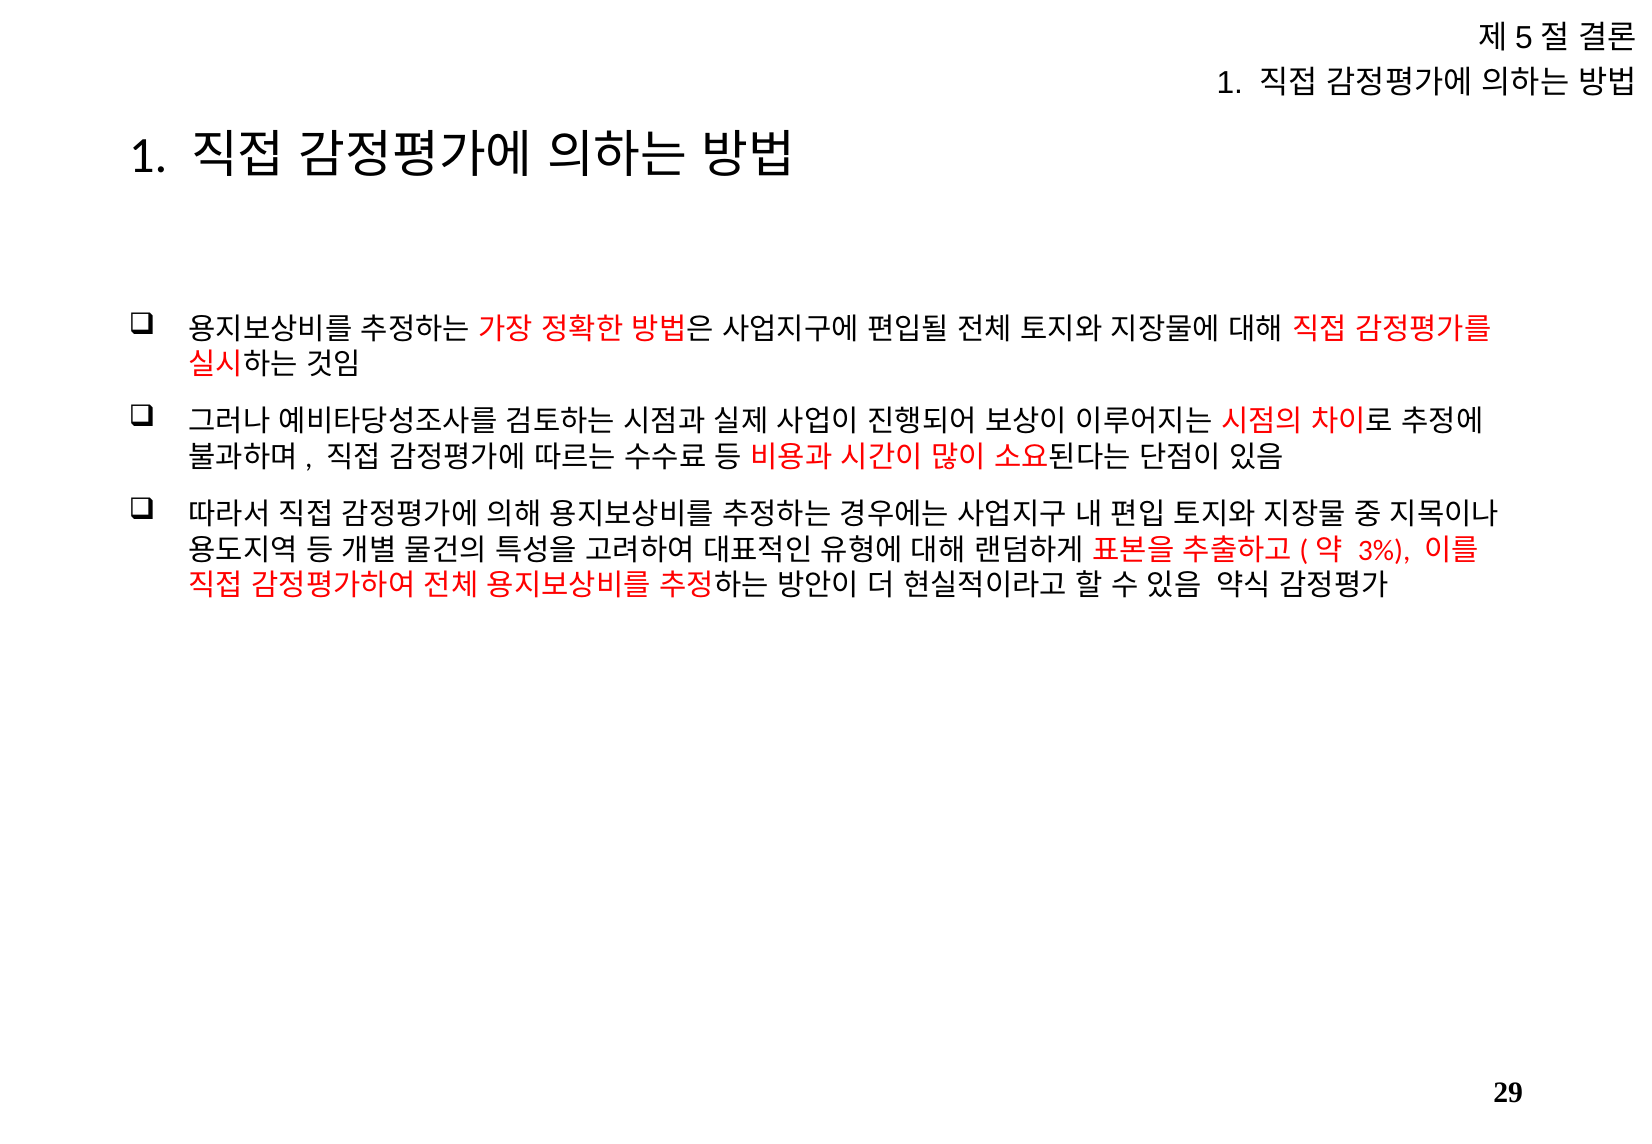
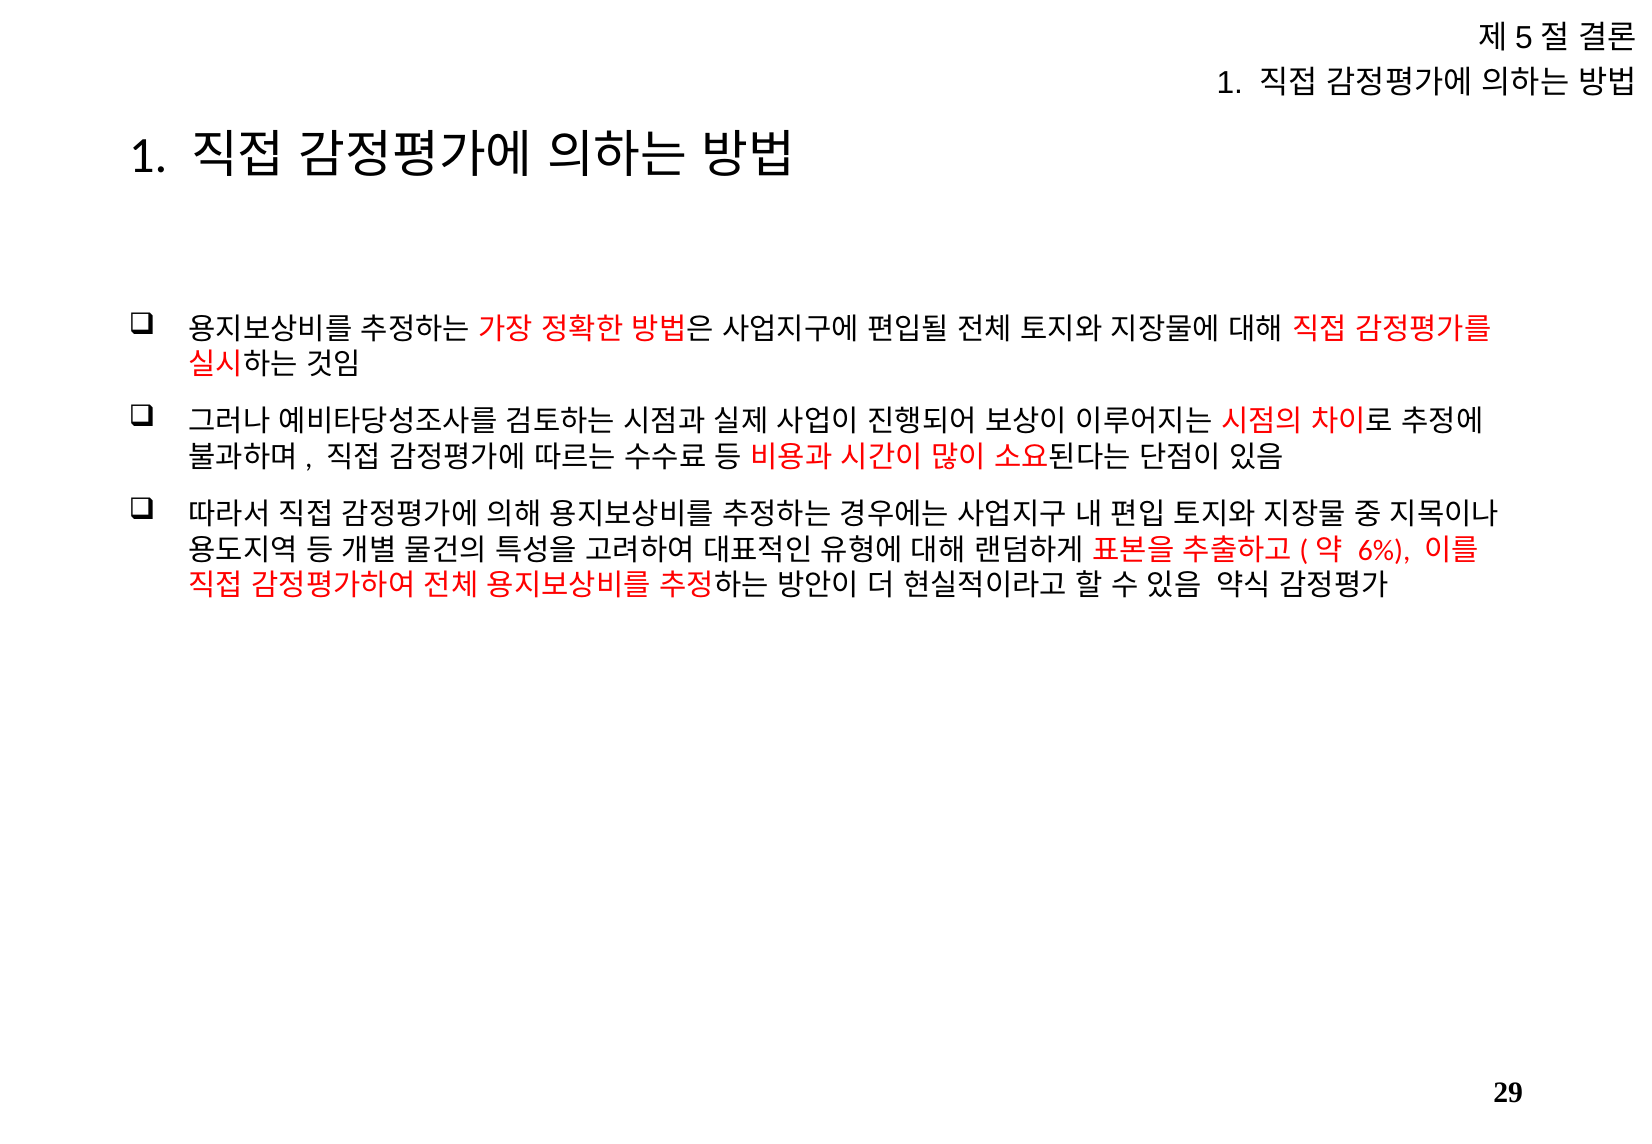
3%: 3% -> 6% (1384, 550)
